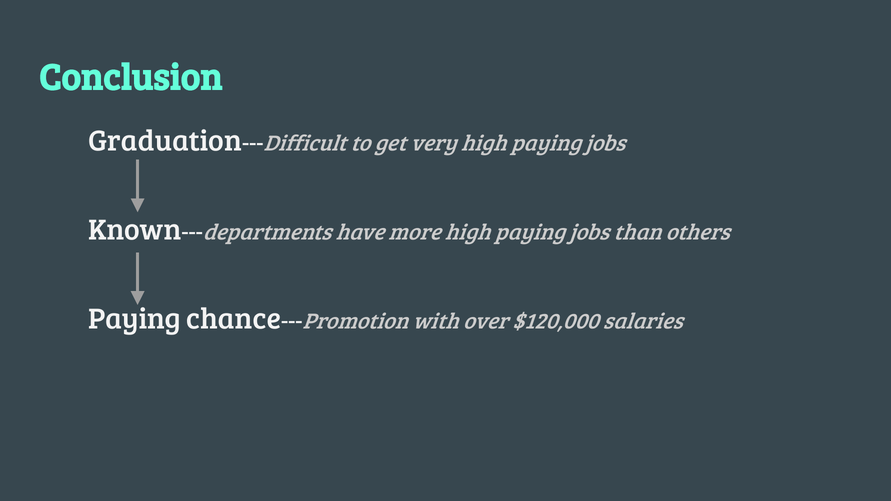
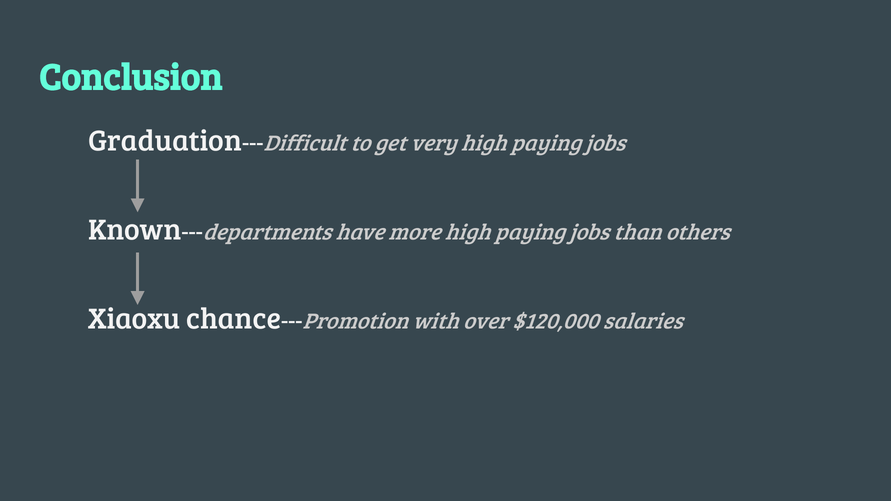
Paying: Paying -> Xiaoxu (134, 319)
